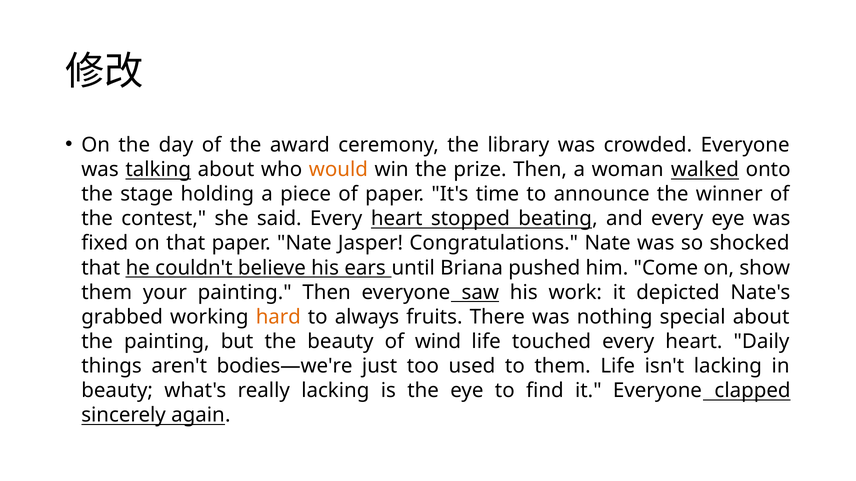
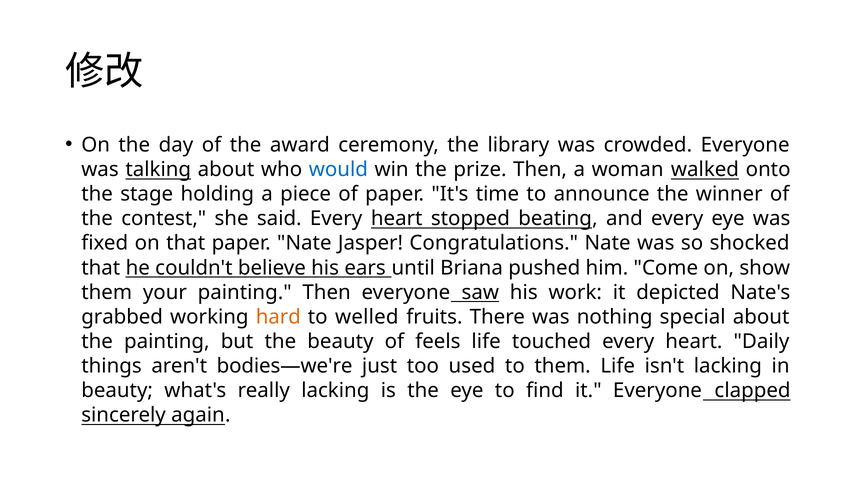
would colour: orange -> blue (338, 170)
always: always -> welled (367, 317)
wind: wind -> feels (438, 342)
